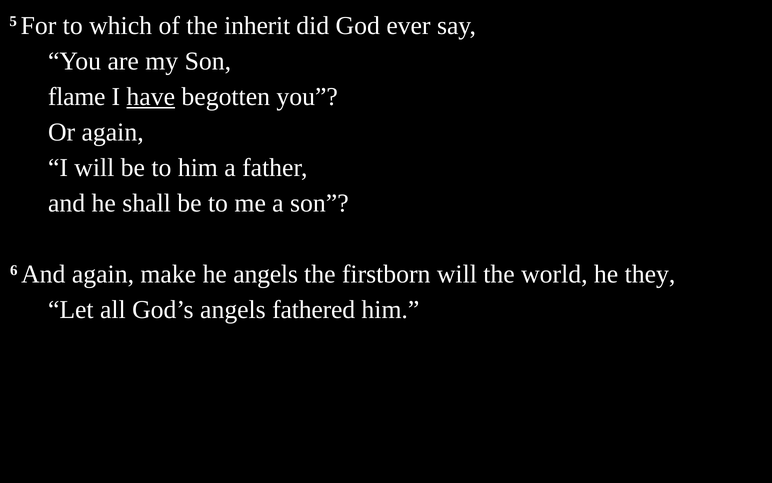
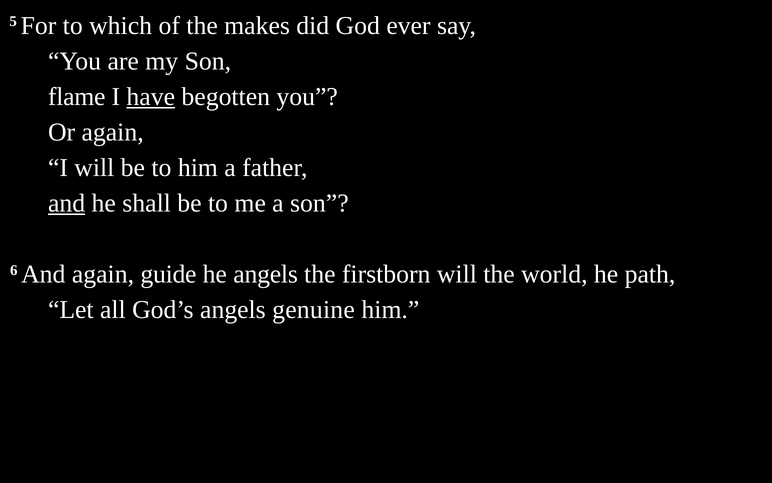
inherit: inherit -> makes (257, 26)
and underline: none -> present (67, 203)
make: make -> guide (168, 274)
they: they -> path (650, 274)
fathered: fathered -> genuine (314, 310)
